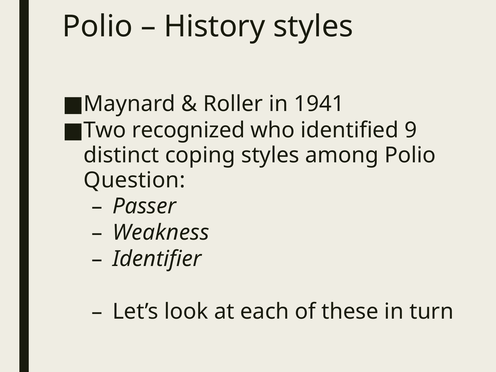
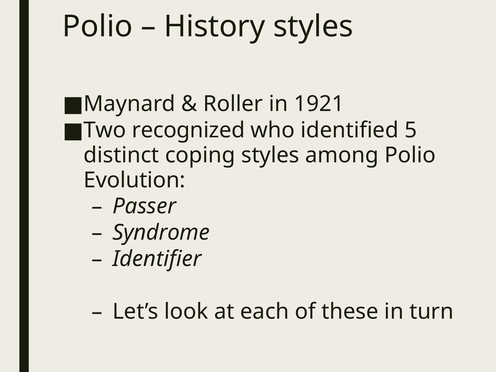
1941: 1941 -> 1921 (319, 104)
9: 9 -> 5 (411, 130)
Question: Question -> Evolution (135, 180)
Weakness: Weakness -> Syndrome (161, 233)
